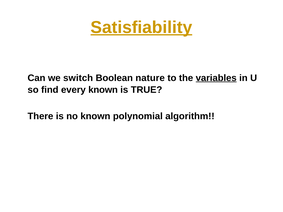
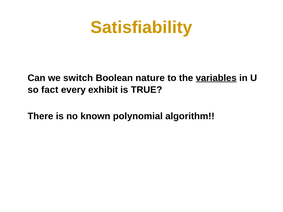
Satisfiability underline: present -> none (141, 27)
find: find -> fact (50, 90)
every known: known -> exhibit (103, 90)
